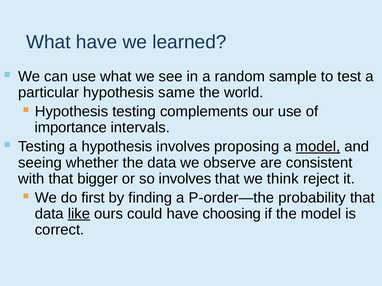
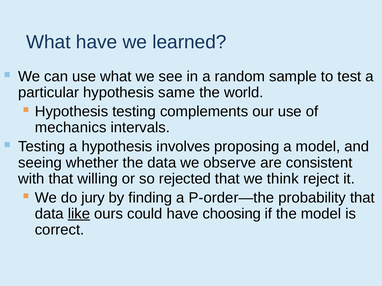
importance: importance -> mechanics (71, 128)
model underline: present -> none (318, 147)
bigger: bigger -> willing (98, 179)
so involves: involves -> rejected (185, 179)
first: first -> jury (93, 198)
